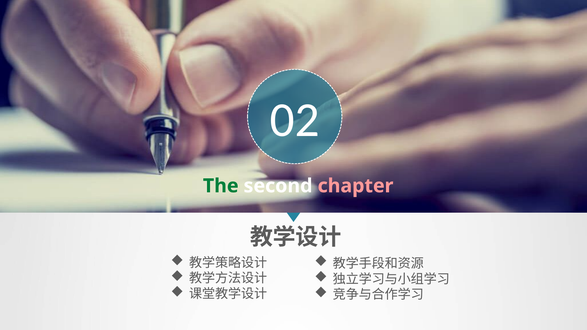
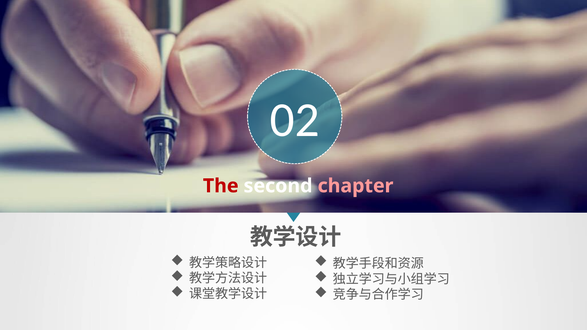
The colour: green -> red (221, 186)
